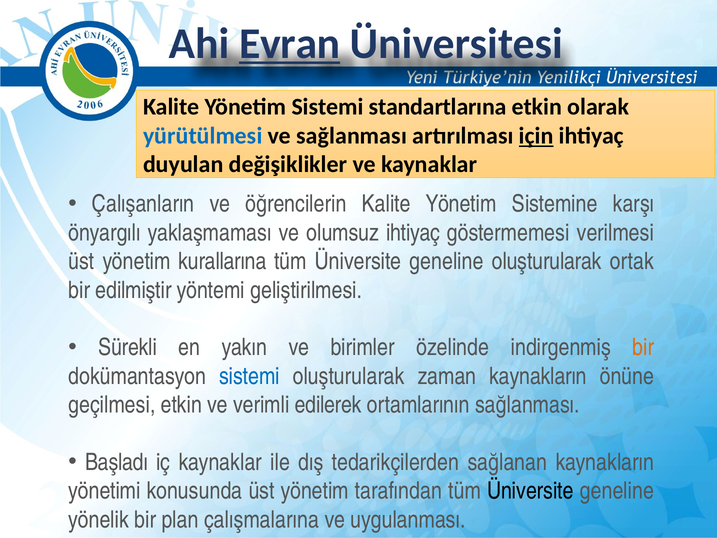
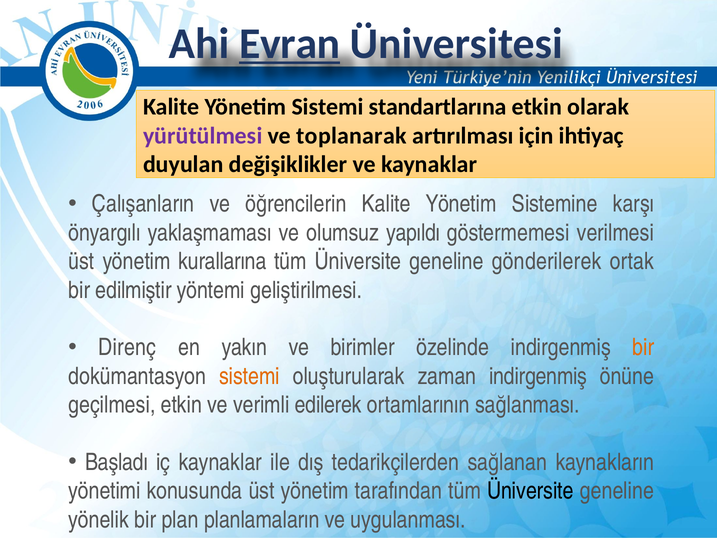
yürütülmesi colour: blue -> purple (203, 136)
ve sağlanması: sağlanması -> toplanarak (351, 136)
için underline: present -> none (536, 136)
olumsuz ihtiyaç: ihtiyaç -> yapıldı (413, 233)
geneline oluşturularak: oluşturularak -> gönderilerek (547, 261)
Sürekli: Sürekli -> Direnç (127, 347)
sistemi colour: blue -> orange (249, 376)
zaman kaynakların: kaynakların -> indirgenmiş (538, 376)
çalışmalarına: çalışmalarına -> planlamaların (262, 519)
